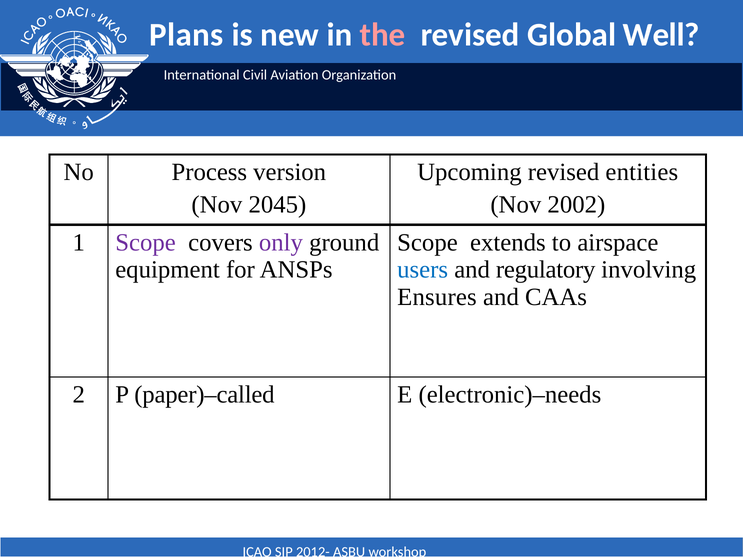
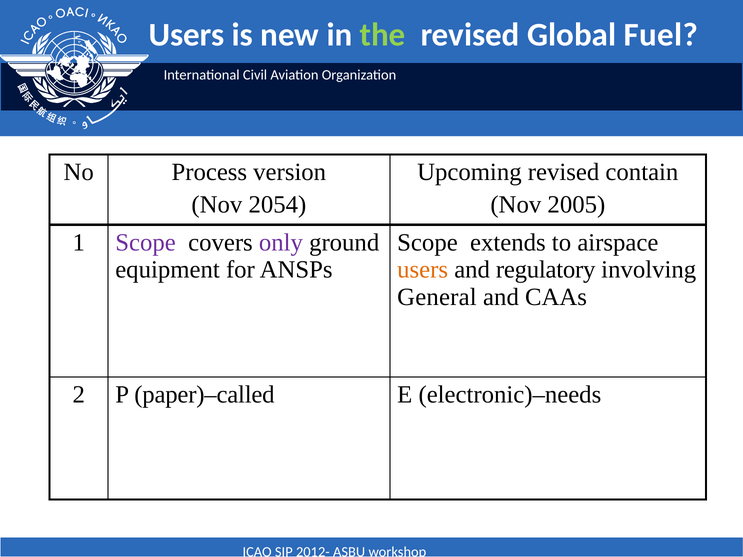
Plans: Plans -> Users (187, 35)
the colour: pink -> light green (383, 35)
Well: Well -> Fuel (661, 35)
entities: entities -> contain (642, 172)
2045: 2045 -> 2054 (277, 205)
2002: 2002 -> 2005 (576, 205)
users colour: blue -> orange (423, 270)
Ensures: Ensures -> General (437, 297)
